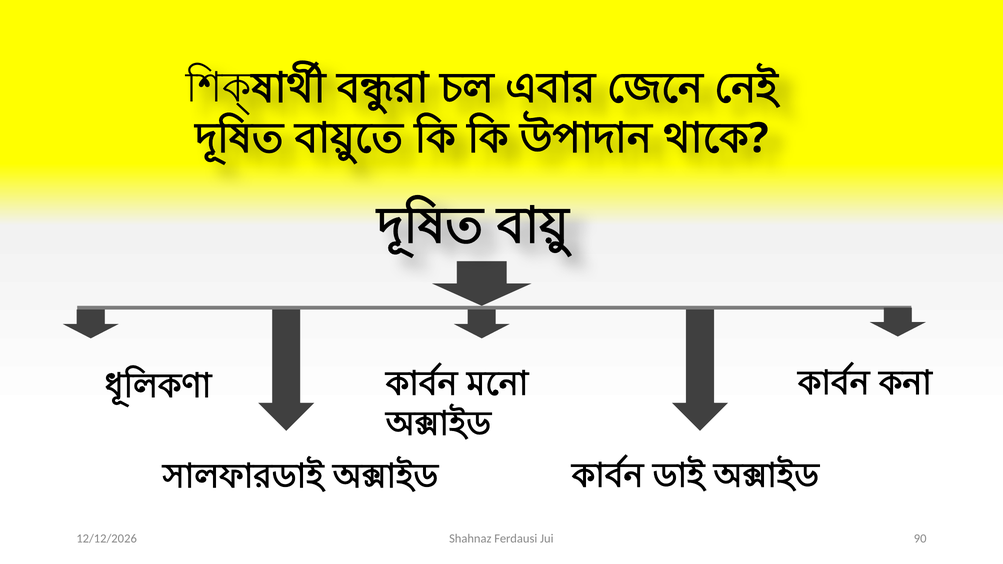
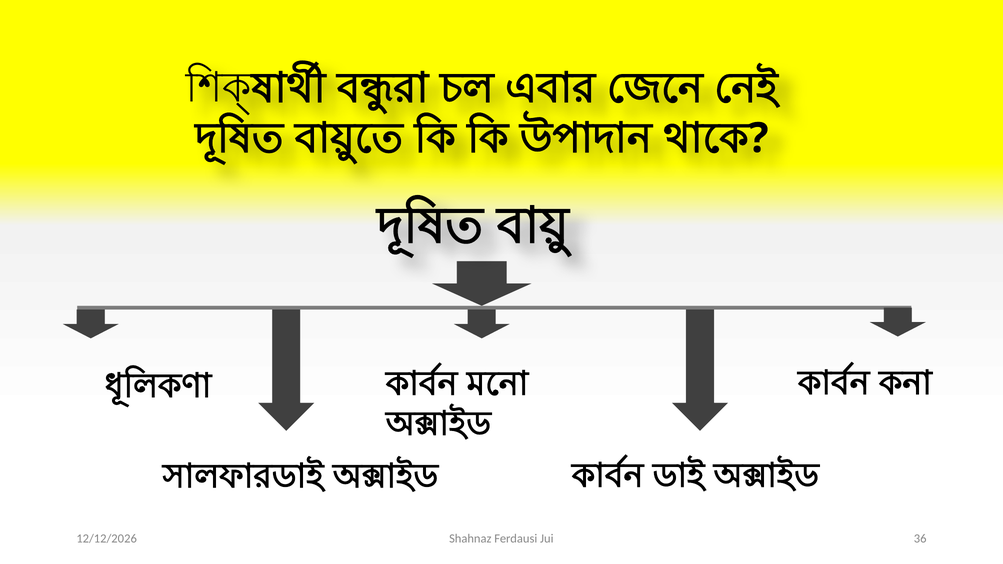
90: 90 -> 36 (920, 539)
